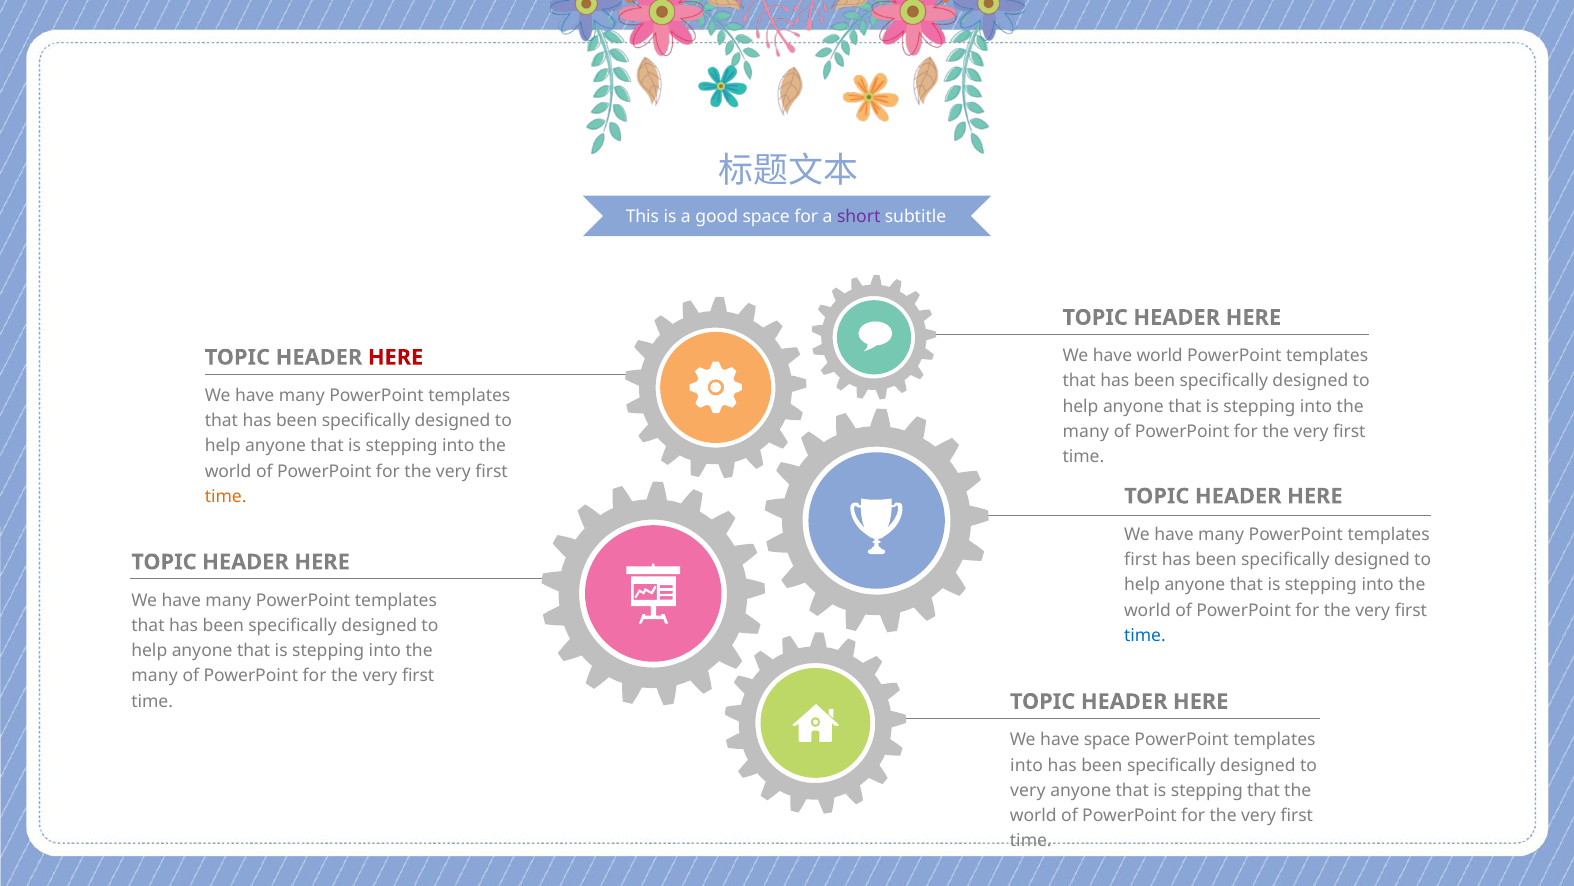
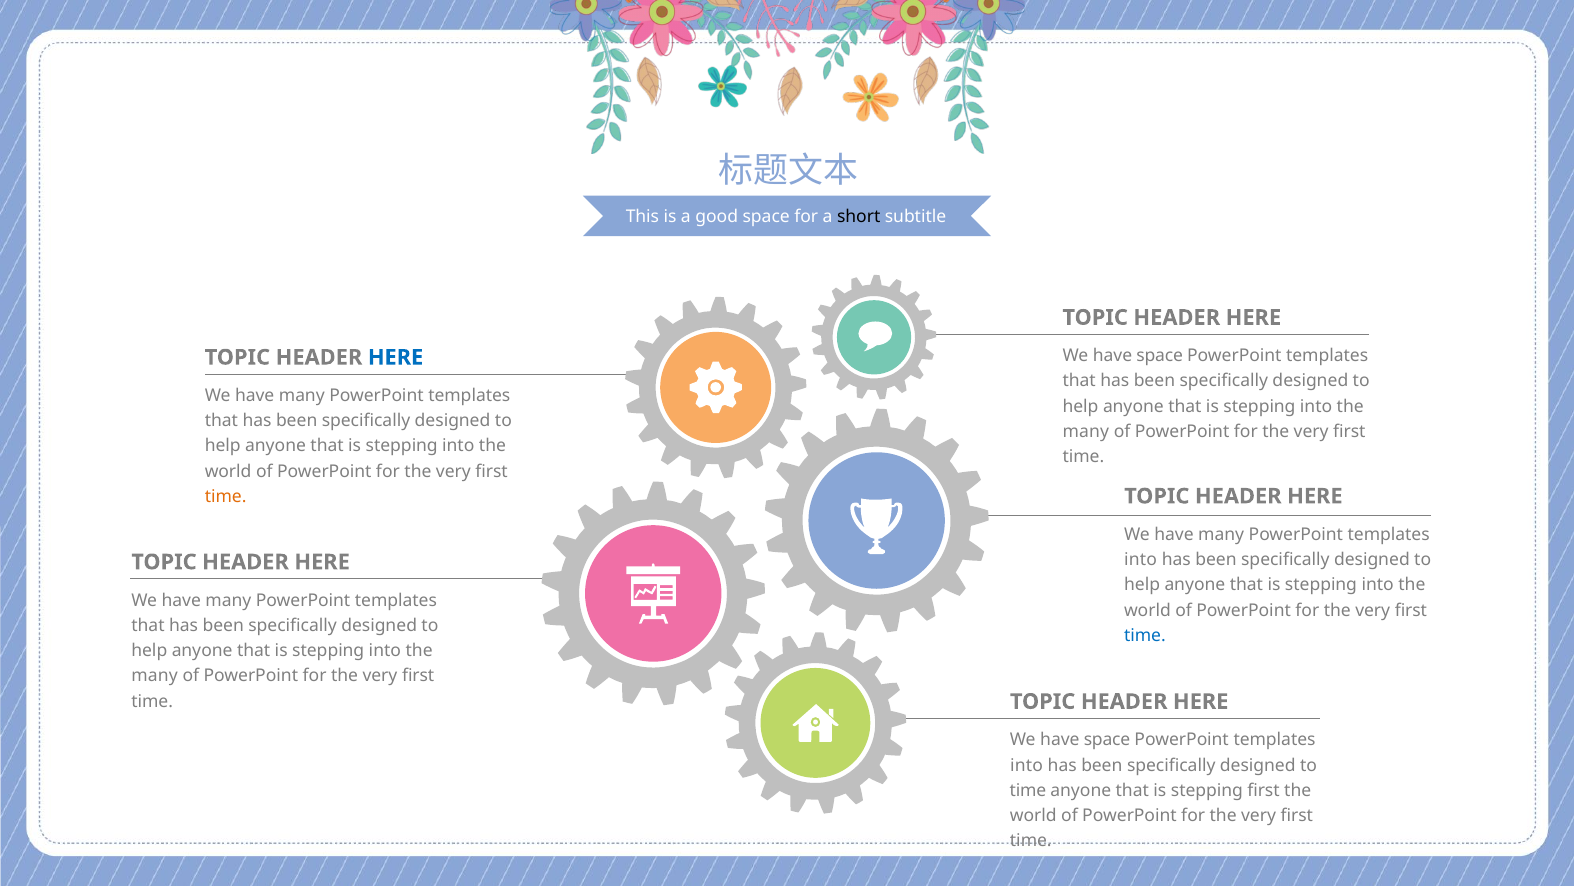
short colour: purple -> black (859, 217)
world: world -> space (1160, 356)
HERE colour: red -> blue (396, 357)
first: first -> into (1141, 560)
very: very -> time (1028, 790)
stepping that: that -> first (1264, 790)
